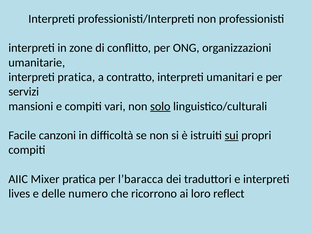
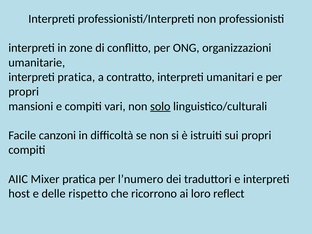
servizi: servizi -> propri (24, 92)
sui underline: present -> none (232, 135)
l’baracca: l’baracca -> l’numero (141, 179)
lives: lives -> host (19, 194)
numero: numero -> rispetto (88, 194)
